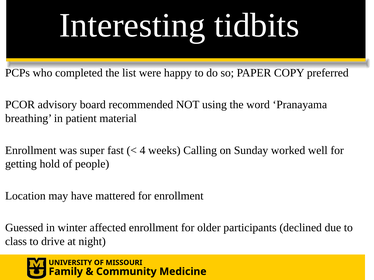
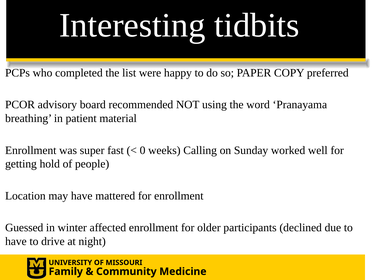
4: 4 -> 0 (143, 151)
class: class -> have (16, 242)
